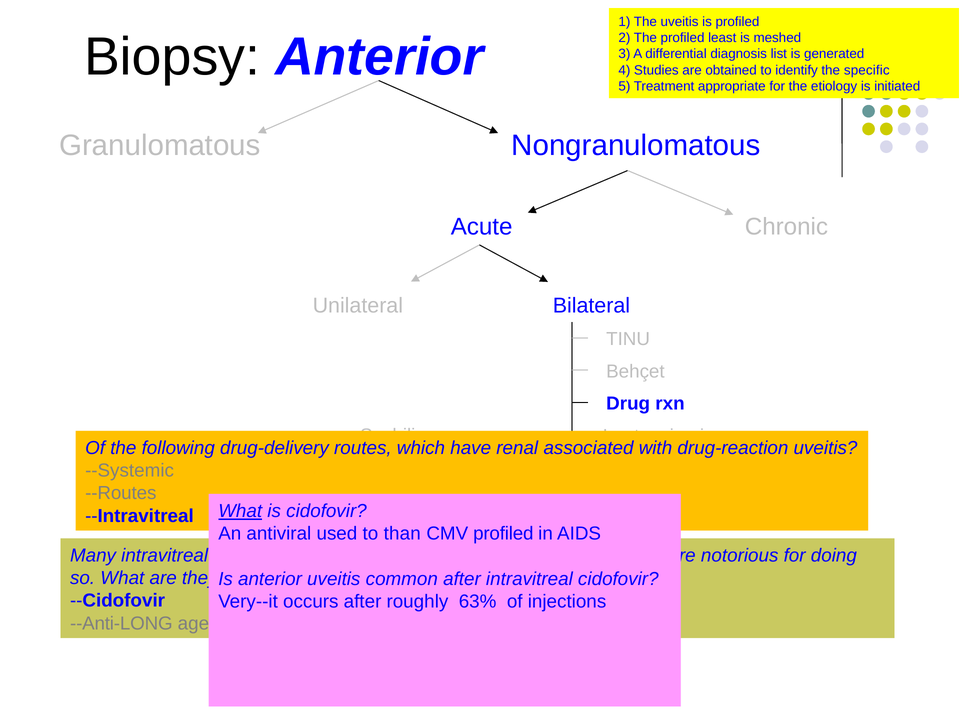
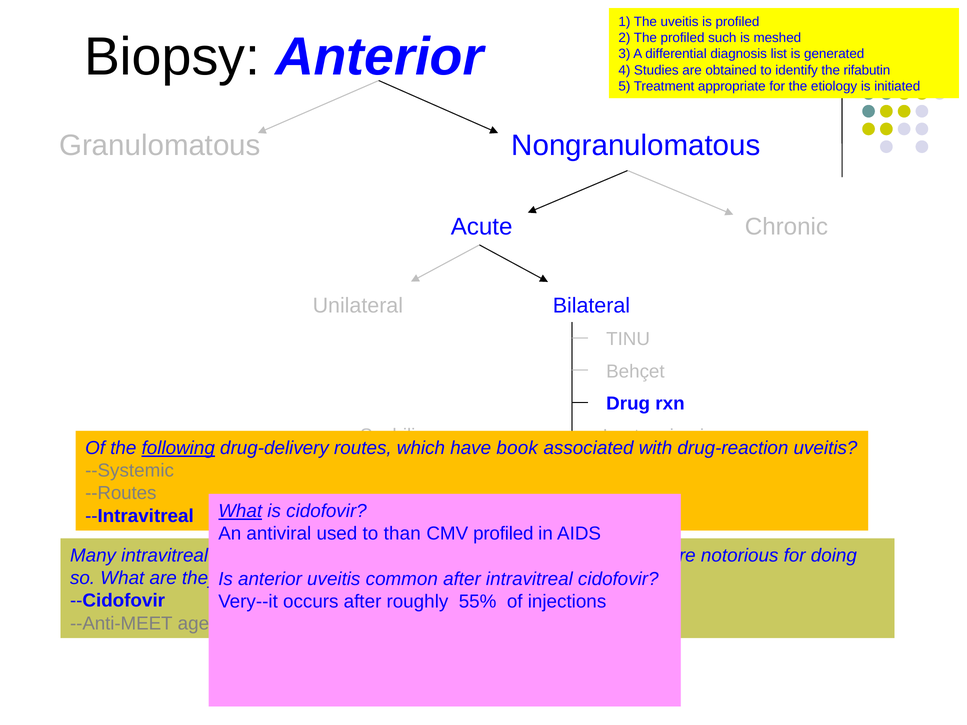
least: least -> such (722, 38)
specific: specific -> rifabutin (867, 70)
following underline: none -> present (178, 448)
renal: renal -> book (517, 448)
63%: 63% -> 55% (478, 602)
--Anti-LONG: --Anti-LONG -> --Anti-MEET (121, 624)
